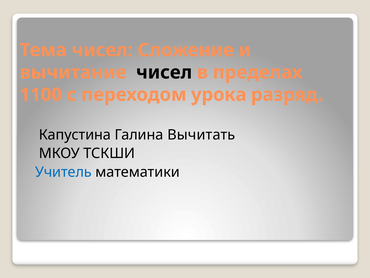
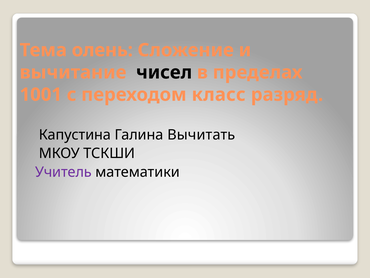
Тема чисел: чисел -> олень (102, 50)
1100: 1100 -> 1001 (41, 94)
урока: урока -> класс (219, 94)
Учитель colour: blue -> purple (63, 172)
